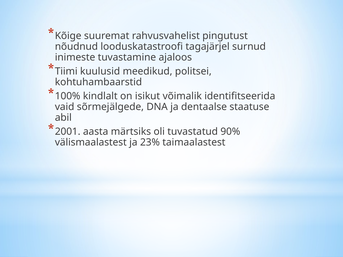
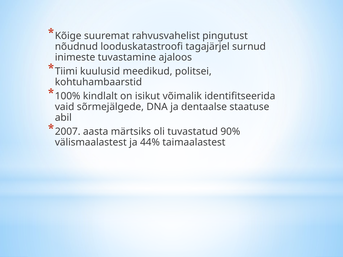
2001: 2001 -> 2007 (68, 132)
23%: 23% -> 44% (150, 143)
